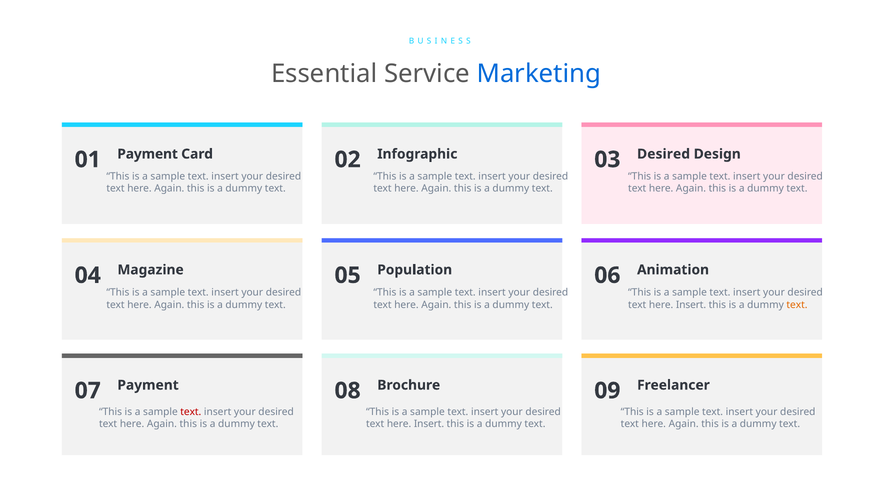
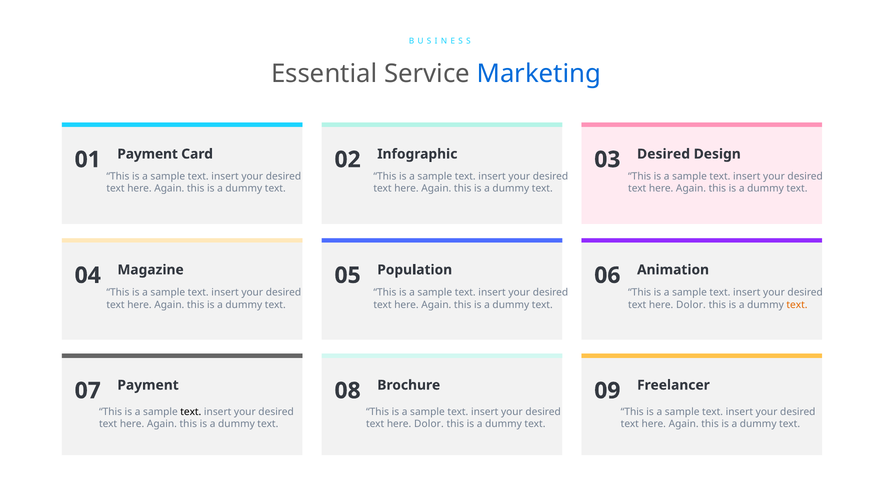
Insert: Insert -> Dolor (691, 305)
text colour: red -> black (191, 412)
Insert: Insert -> Dolor (429, 424)
